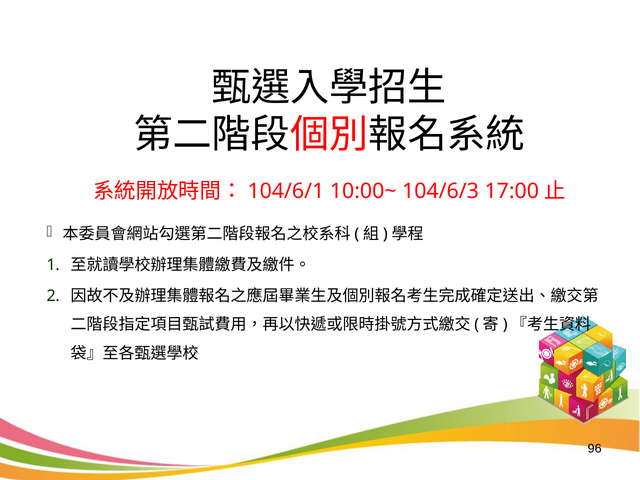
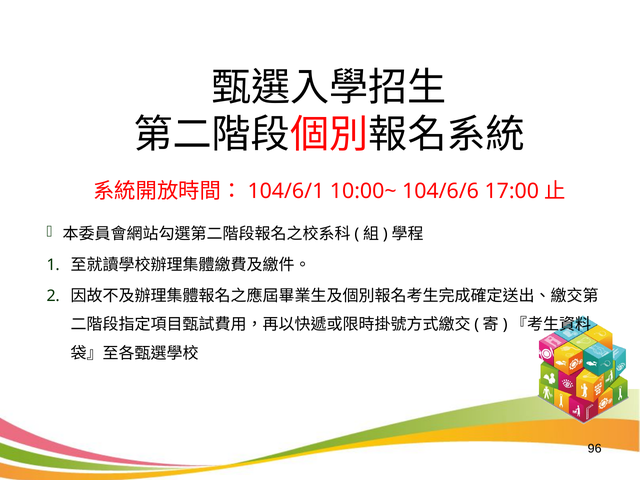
104/6/3: 104/6/3 -> 104/6/6 (441, 191)
